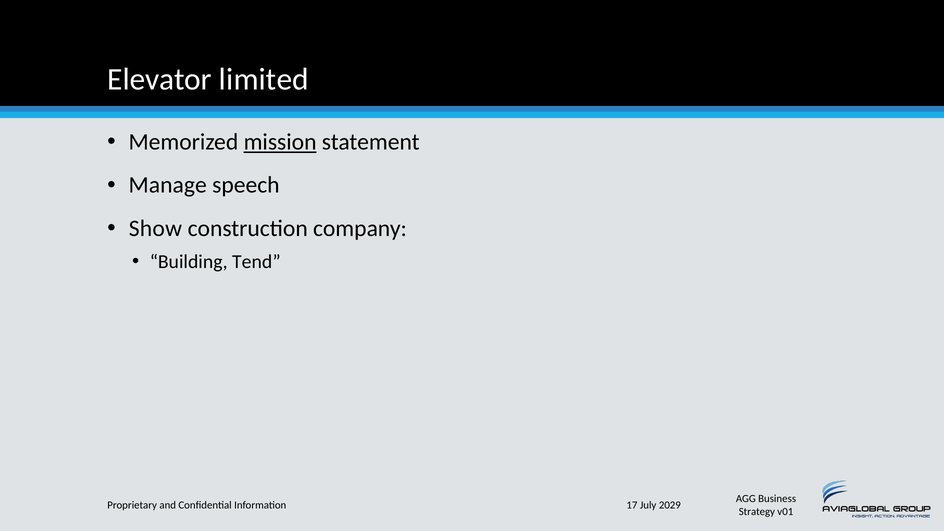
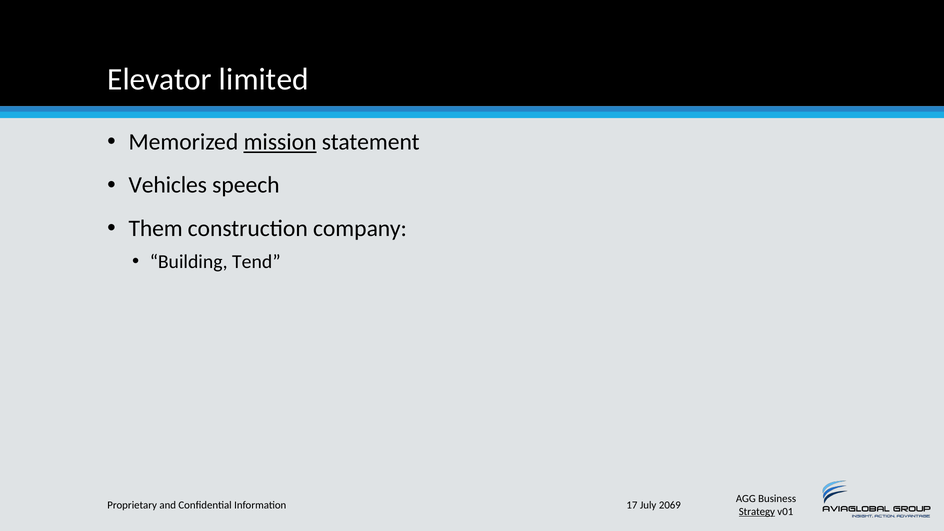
Manage: Manage -> Vehicles (168, 185)
Show: Show -> Them (156, 228)
2029: 2029 -> 2069 (670, 505)
Strategy underline: none -> present (757, 511)
